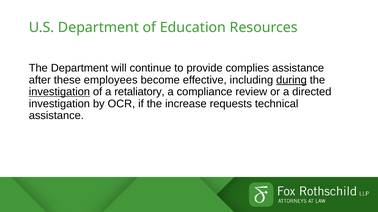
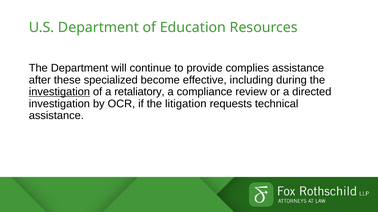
employees: employees -> specialized (111, 80)
during underline: present -> none (291, 80)
increase: increase -> litigation (186, 104)
